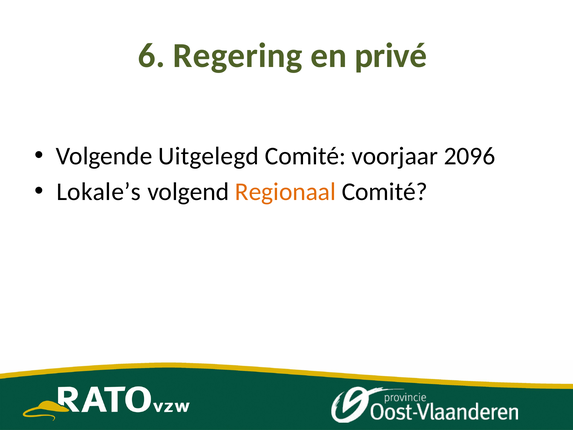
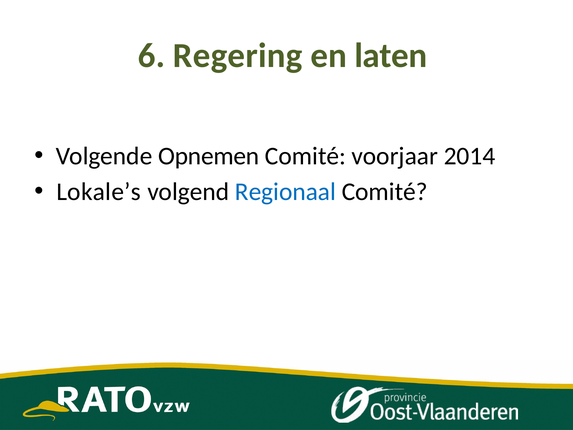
privé: privé -> laten (391, 55)
Uitgelegd: Uitgelegd -> Opnemen (209, 156)
2096: 2096 -> 2014 (469, 156)
Regionaal colour: orange -> blue (285, 192)
